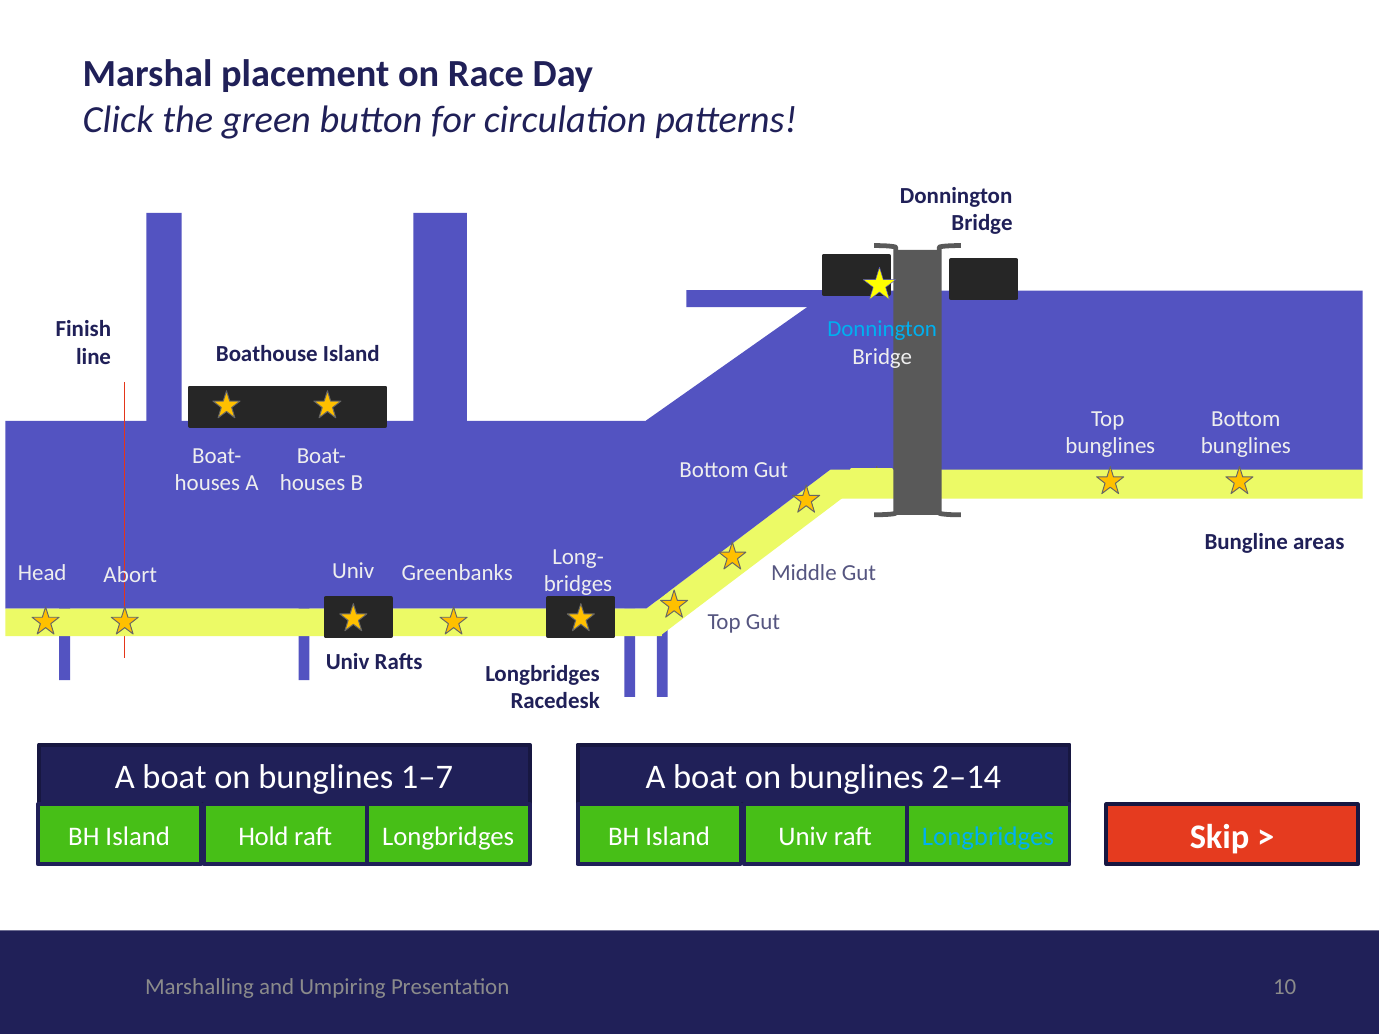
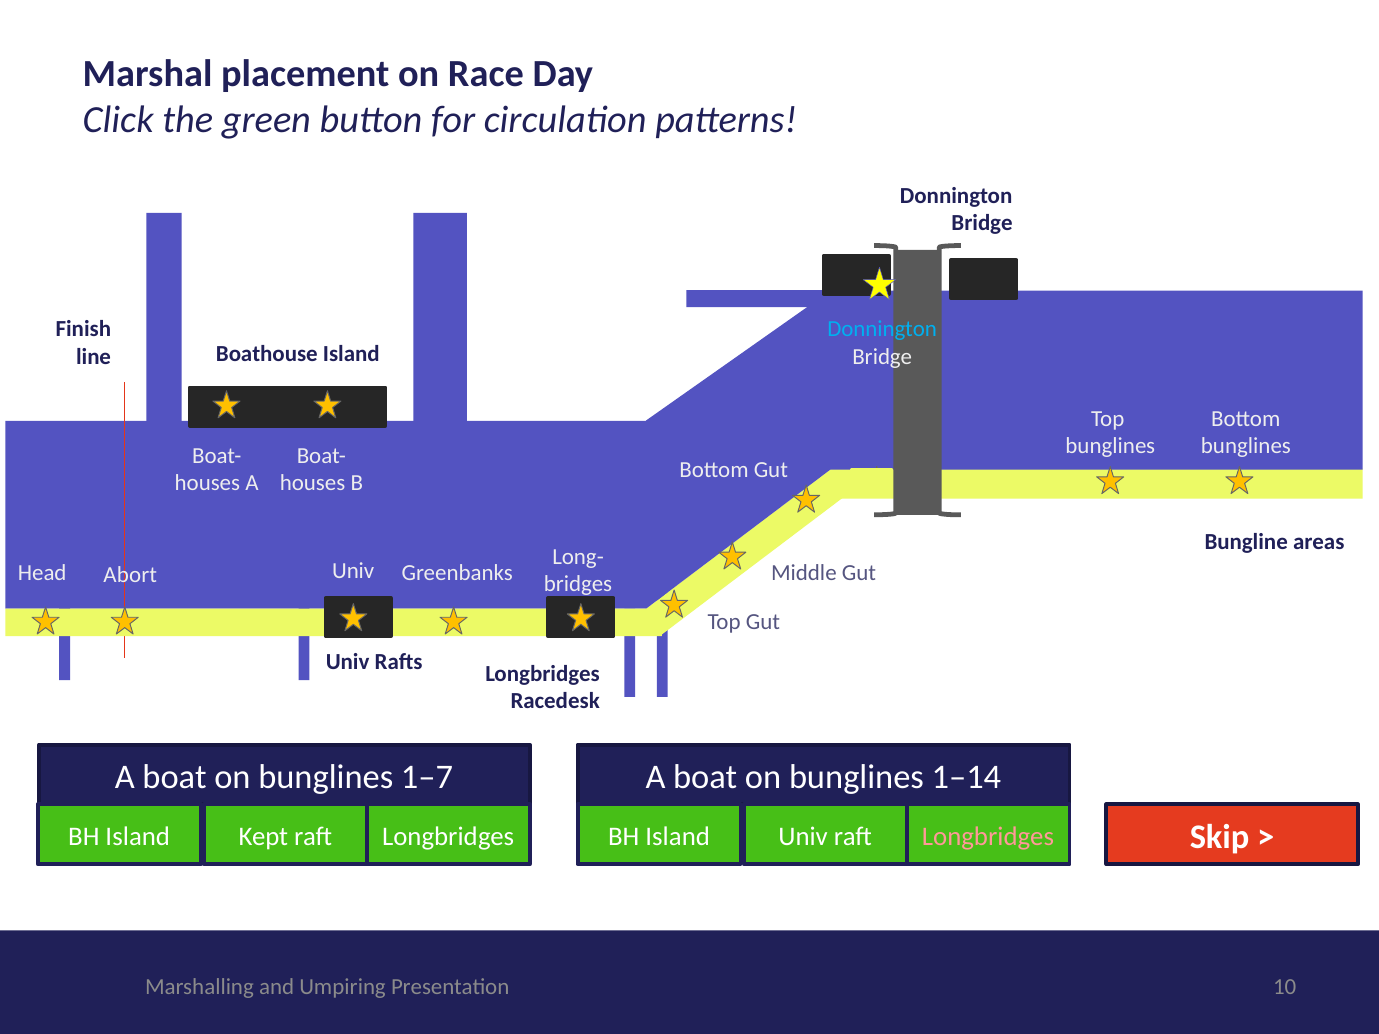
2–14: 2–14 -> 1–14 (966, 777)
Hold: Hold -> Kept (263, 836)
Longbridges colour: light blue -> pink (988, 836)
